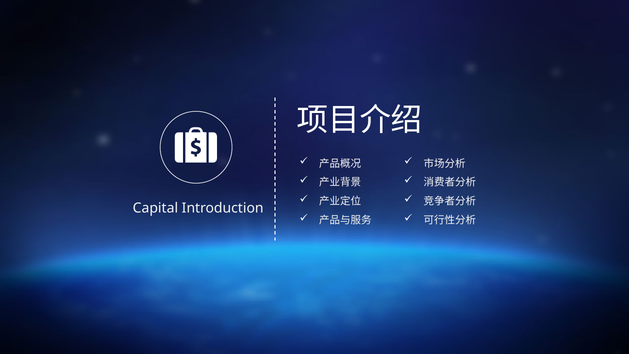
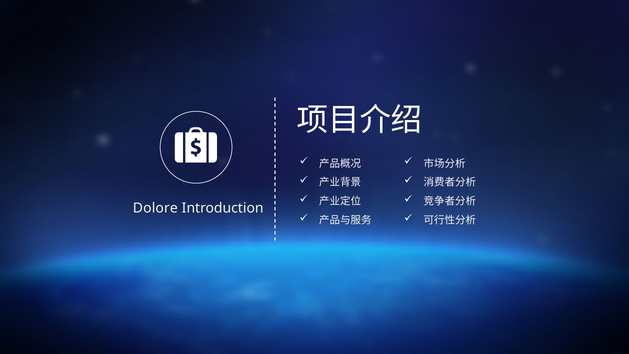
Capital: Capital -> Dolore (155, 208)
